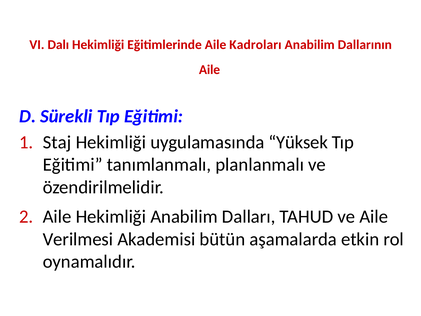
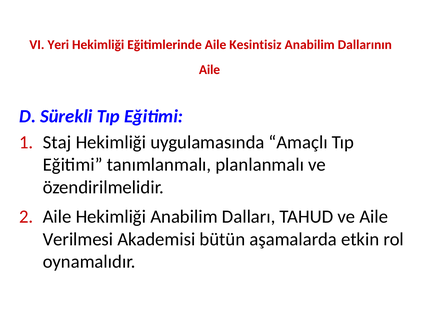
Dalı: Dalı -> Yeri (58, 45)
Kadroları: Kadroları -> Kesintisiz (255, 45)
Yüksek: Yüksek -> Amaçlı (298, 142)
